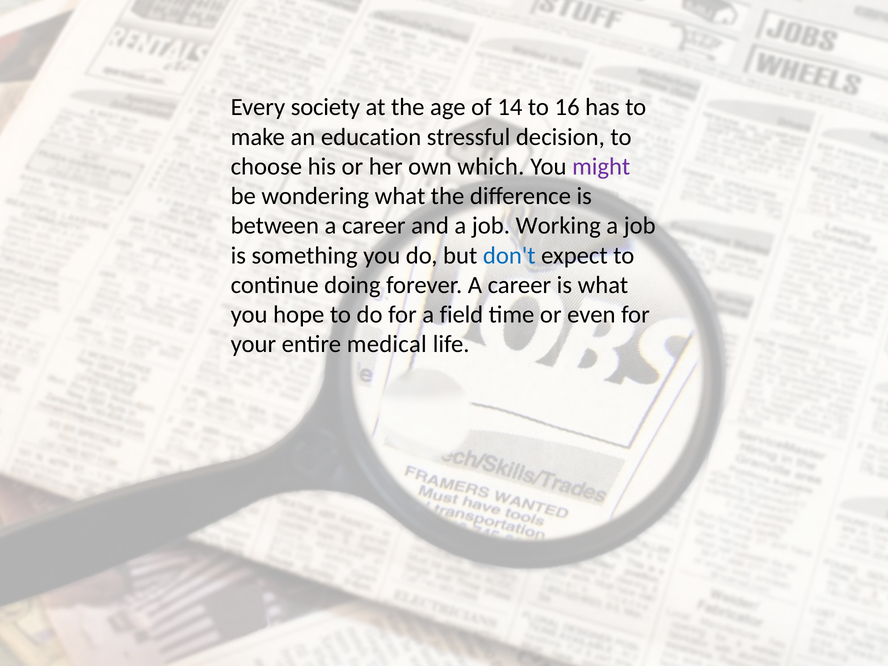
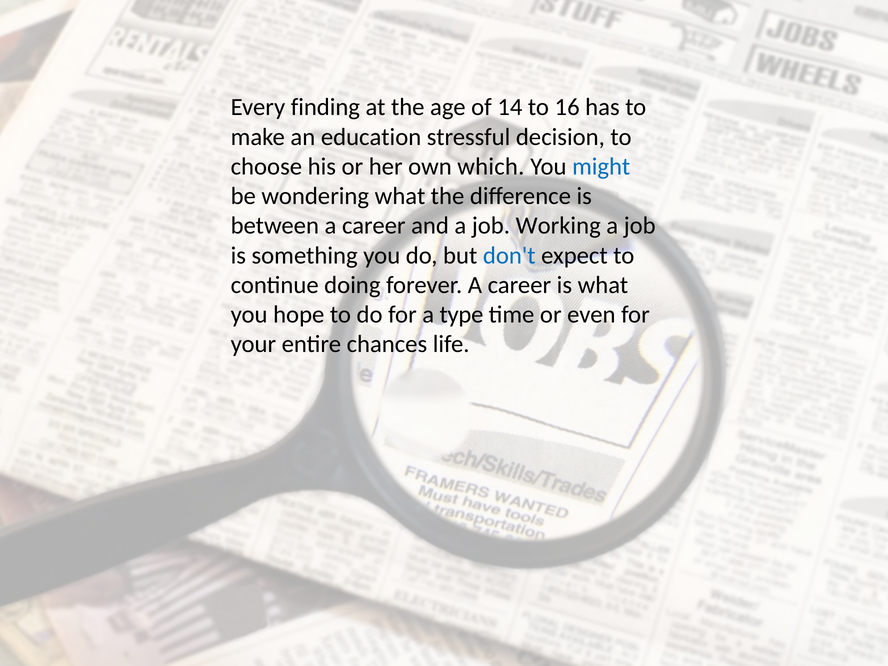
society: society -> finding (325, 107)
might colour: purple -> blue (601, 167)
field: field -> type (462, 315)
medical: medical -> chances (387, 344)
